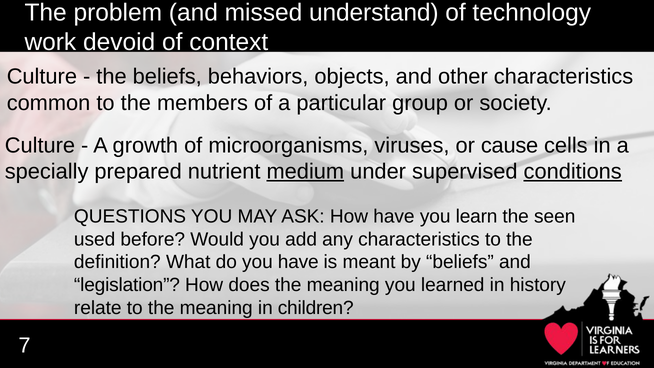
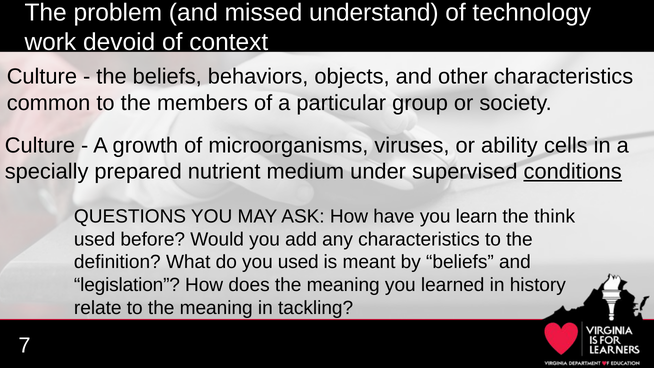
cause: cause -> ability (509, 145)
medium underline: present -> none (305, 171)
seen: seen -> think (555, 216)
you have: have -> used (298, 262)
children: children -> tackling (316, 308)
